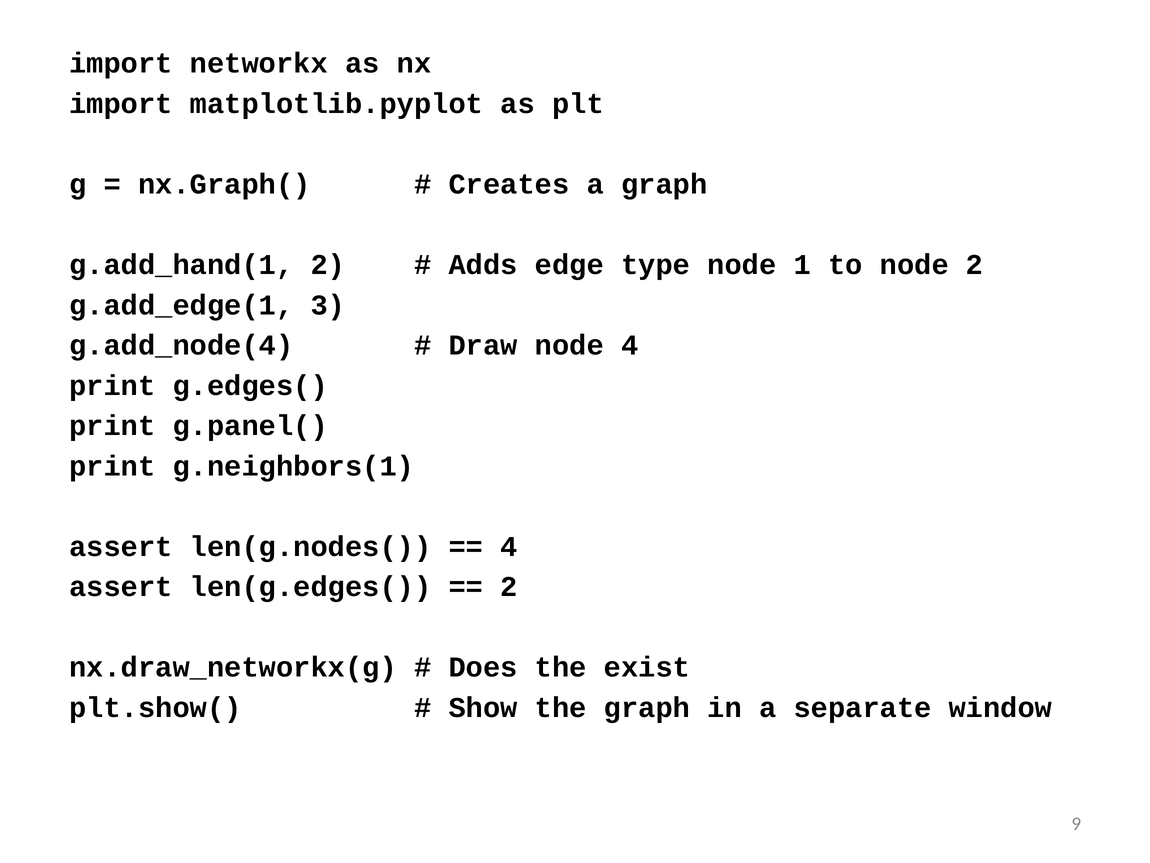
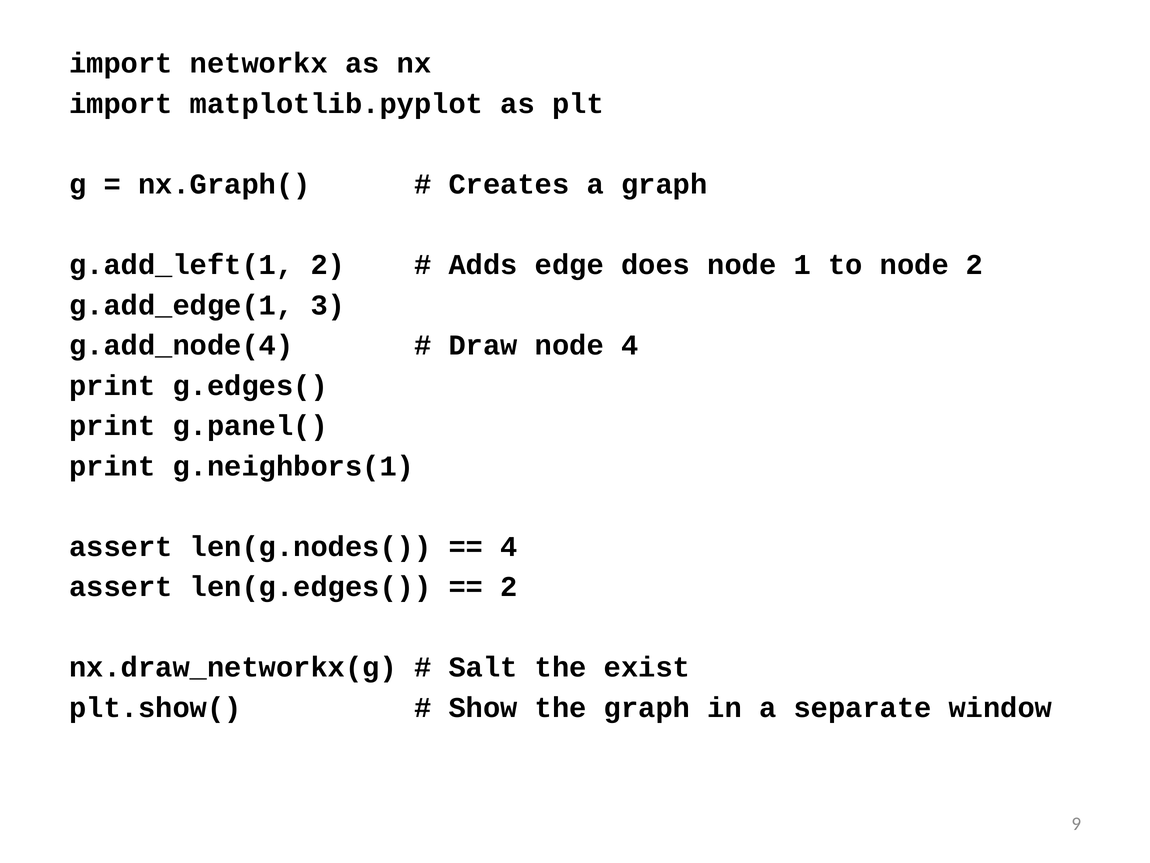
g.add_hand(1: g.add_hand(1 -> g.add_left(1 (181, 265)
type: type -> does (656, 265)
Does: Does -> Salt (483, 667)
